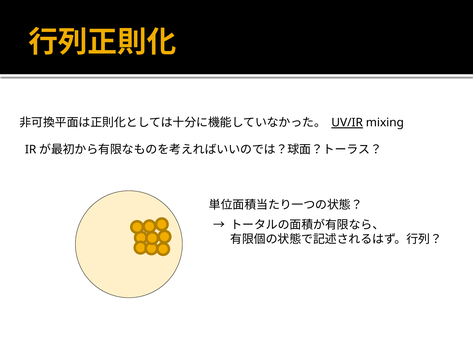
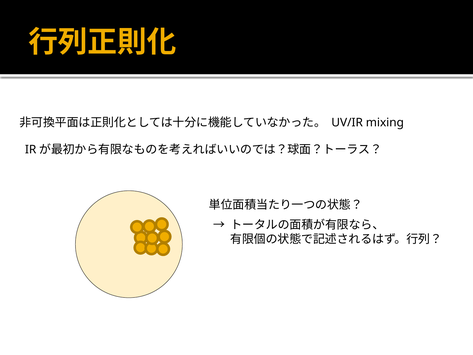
UV/IR underline: present -> none (347, 123)
